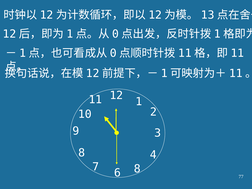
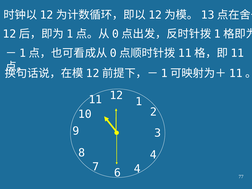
6 8: 8 -> 4 (137, 169)
